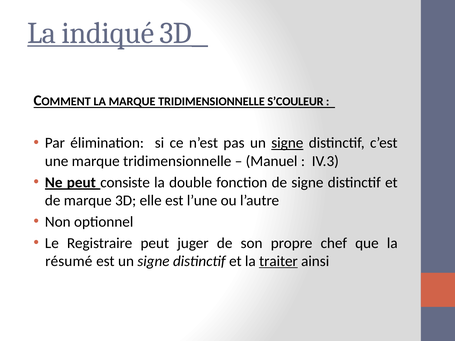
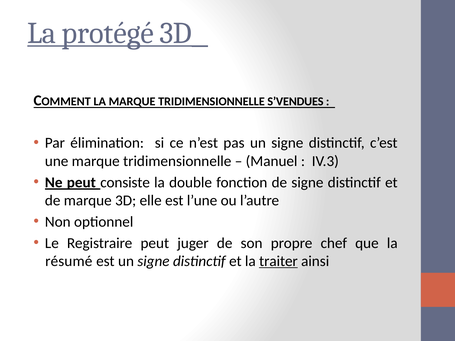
indiqué: indiqué -> protégé (108, 33)
S’COULEUR: S’COULEUR -> S’VENDUES (295, 102)
signe underline: present -> none (287, 143)
